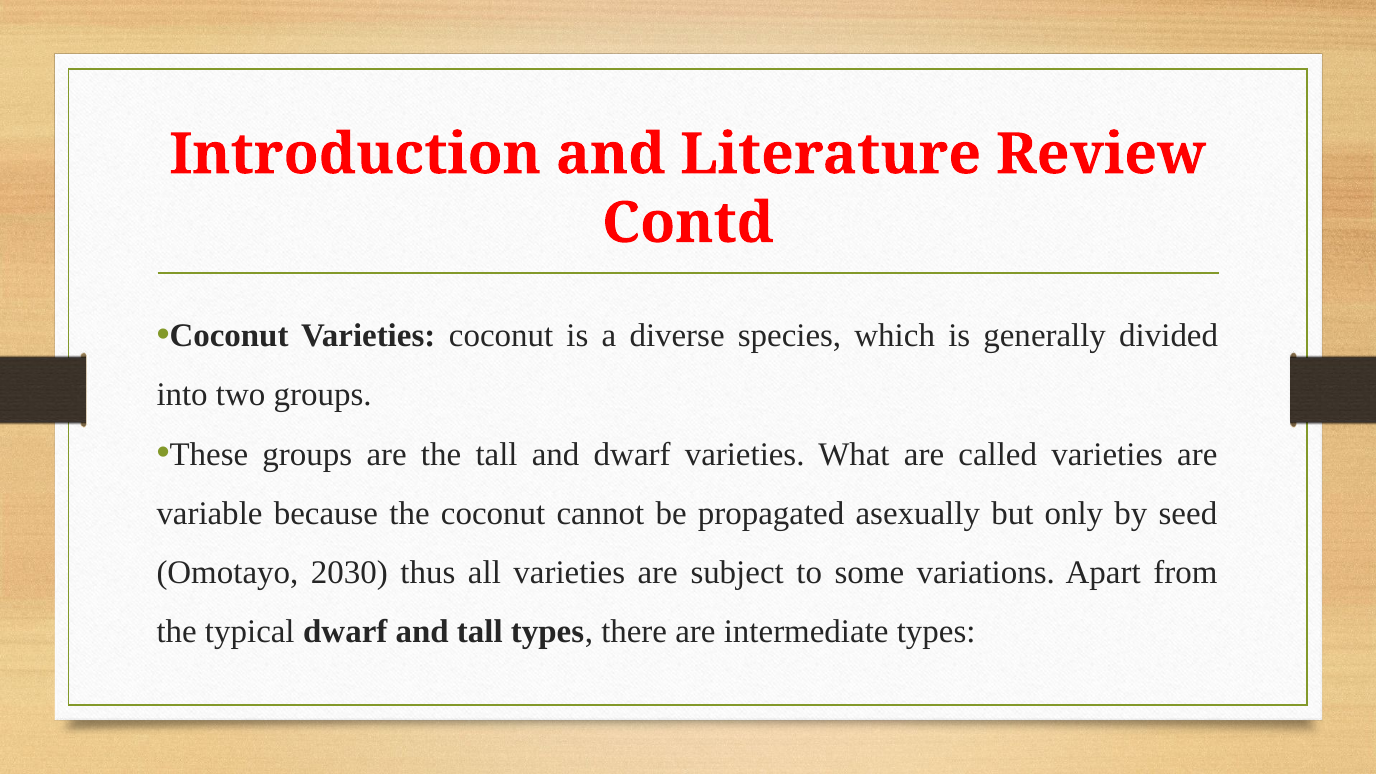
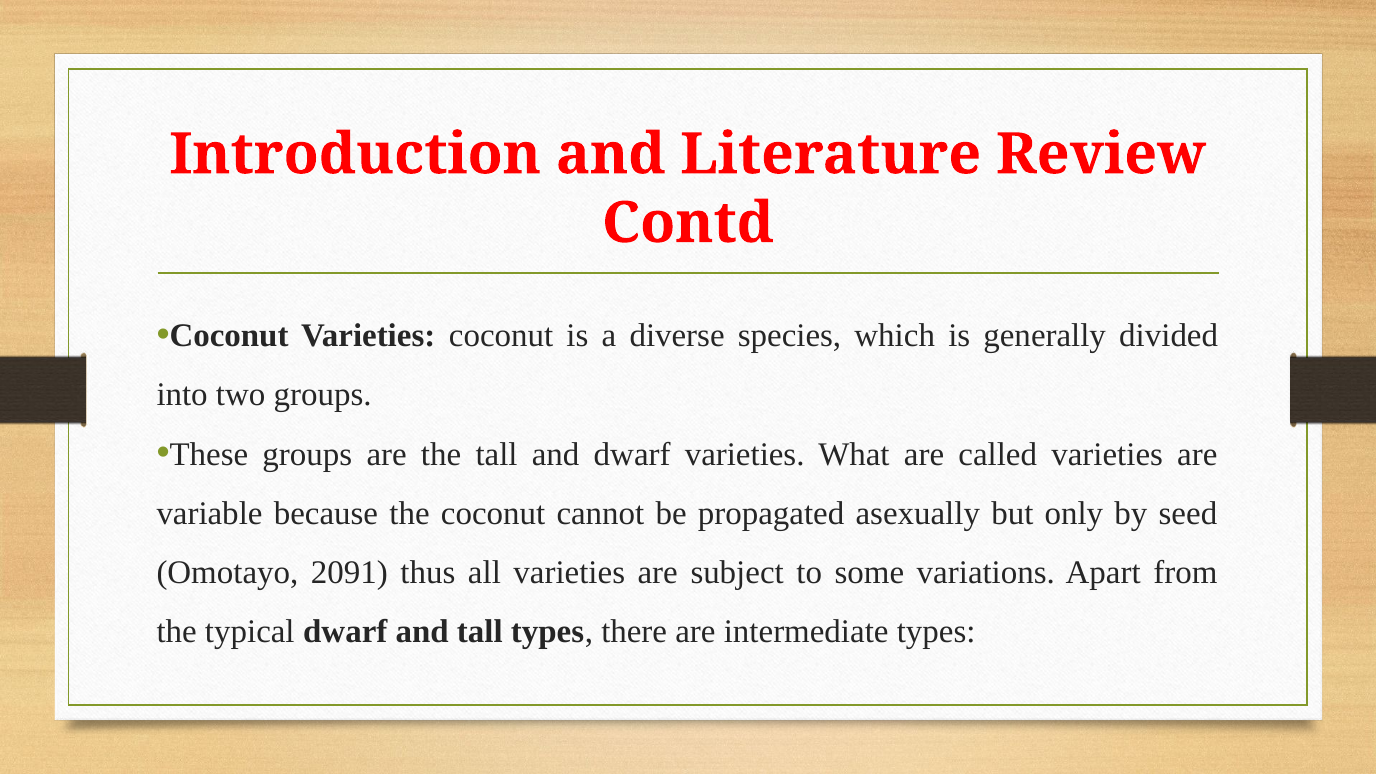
2030: 2030 -> 2091 (349, 573)
